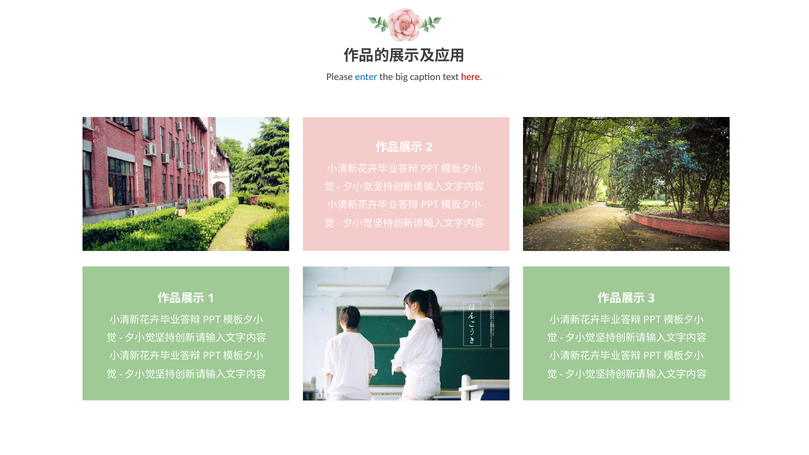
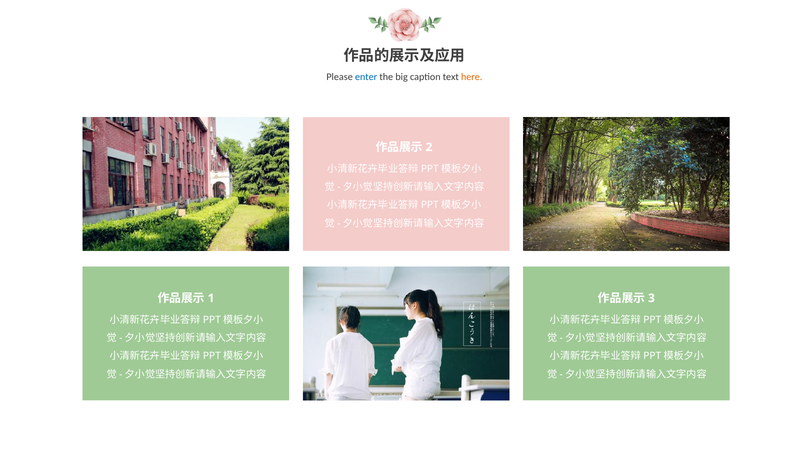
here colour: red -> orange (472, 77)
